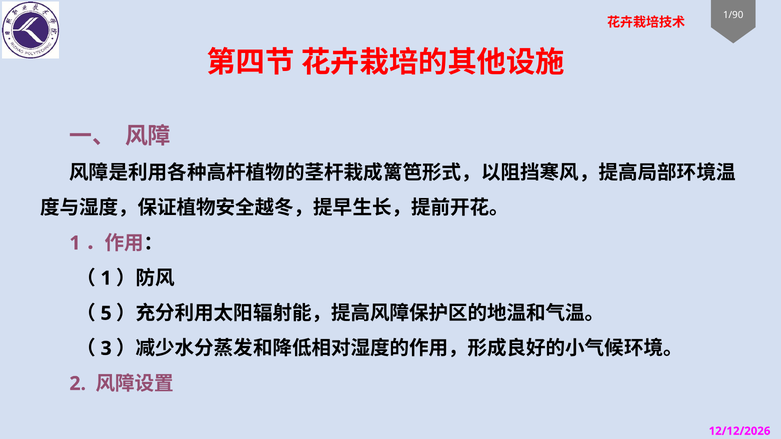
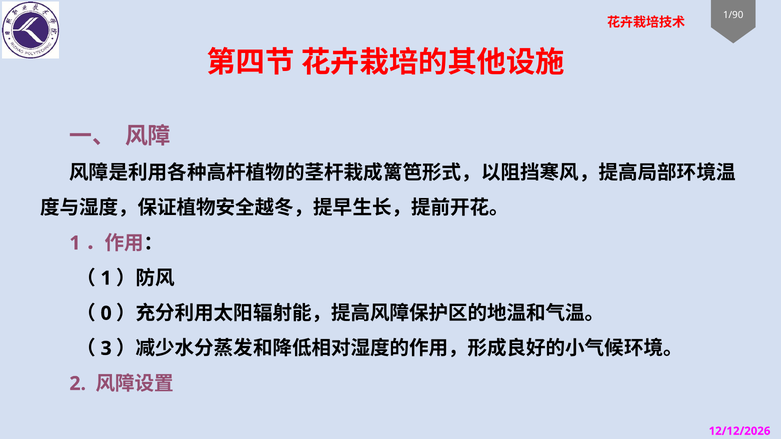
5: 5 -> 0 (106, 314)
